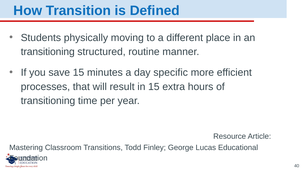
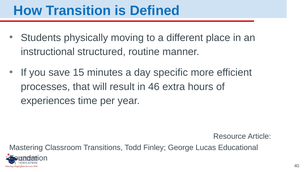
transitioning: transitioning -> instructional (48, 52)
in 15: 15 -> 46 (154, 87)
transitioning: transitioning -> experiences (48, 101)
